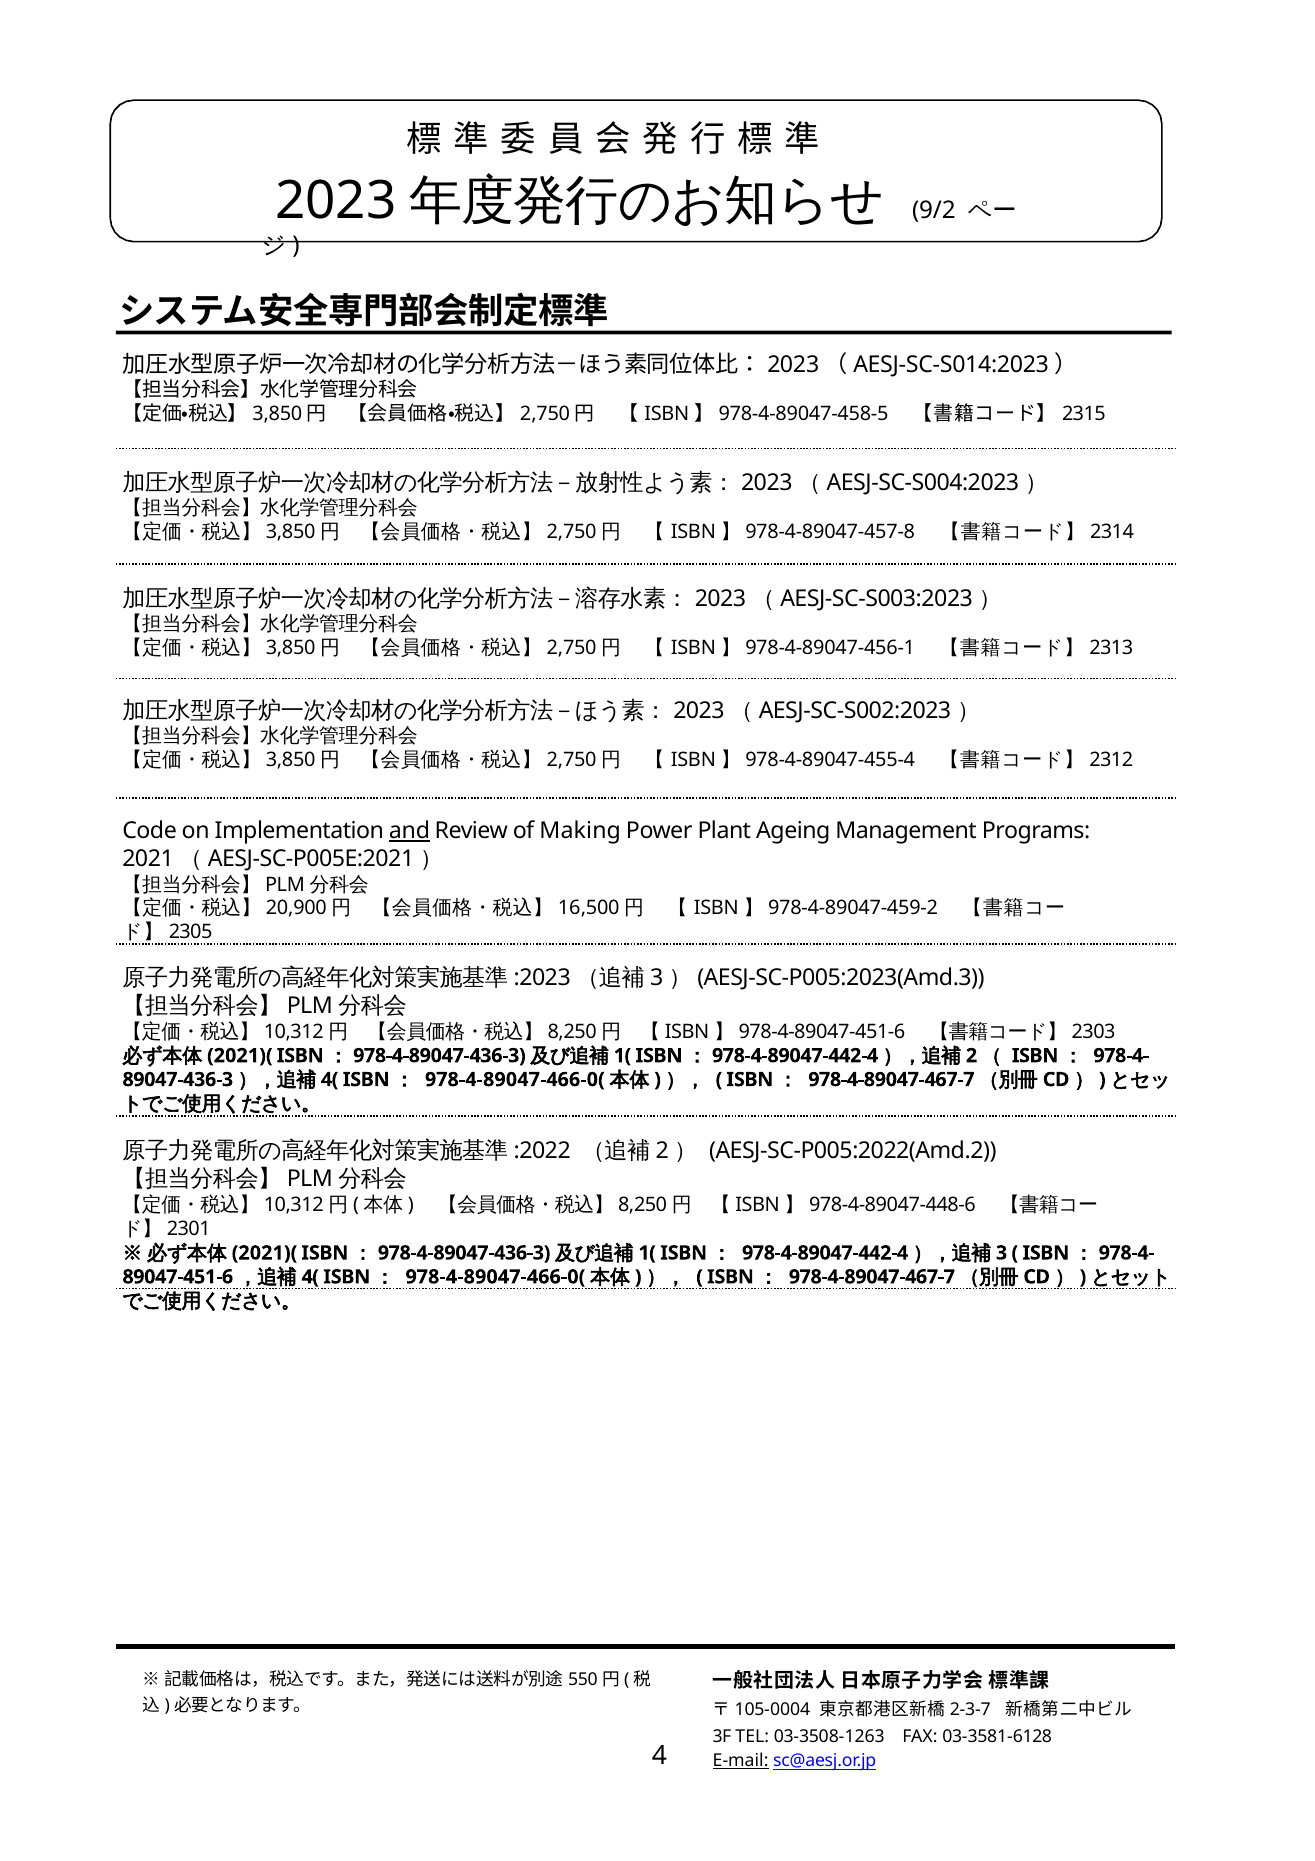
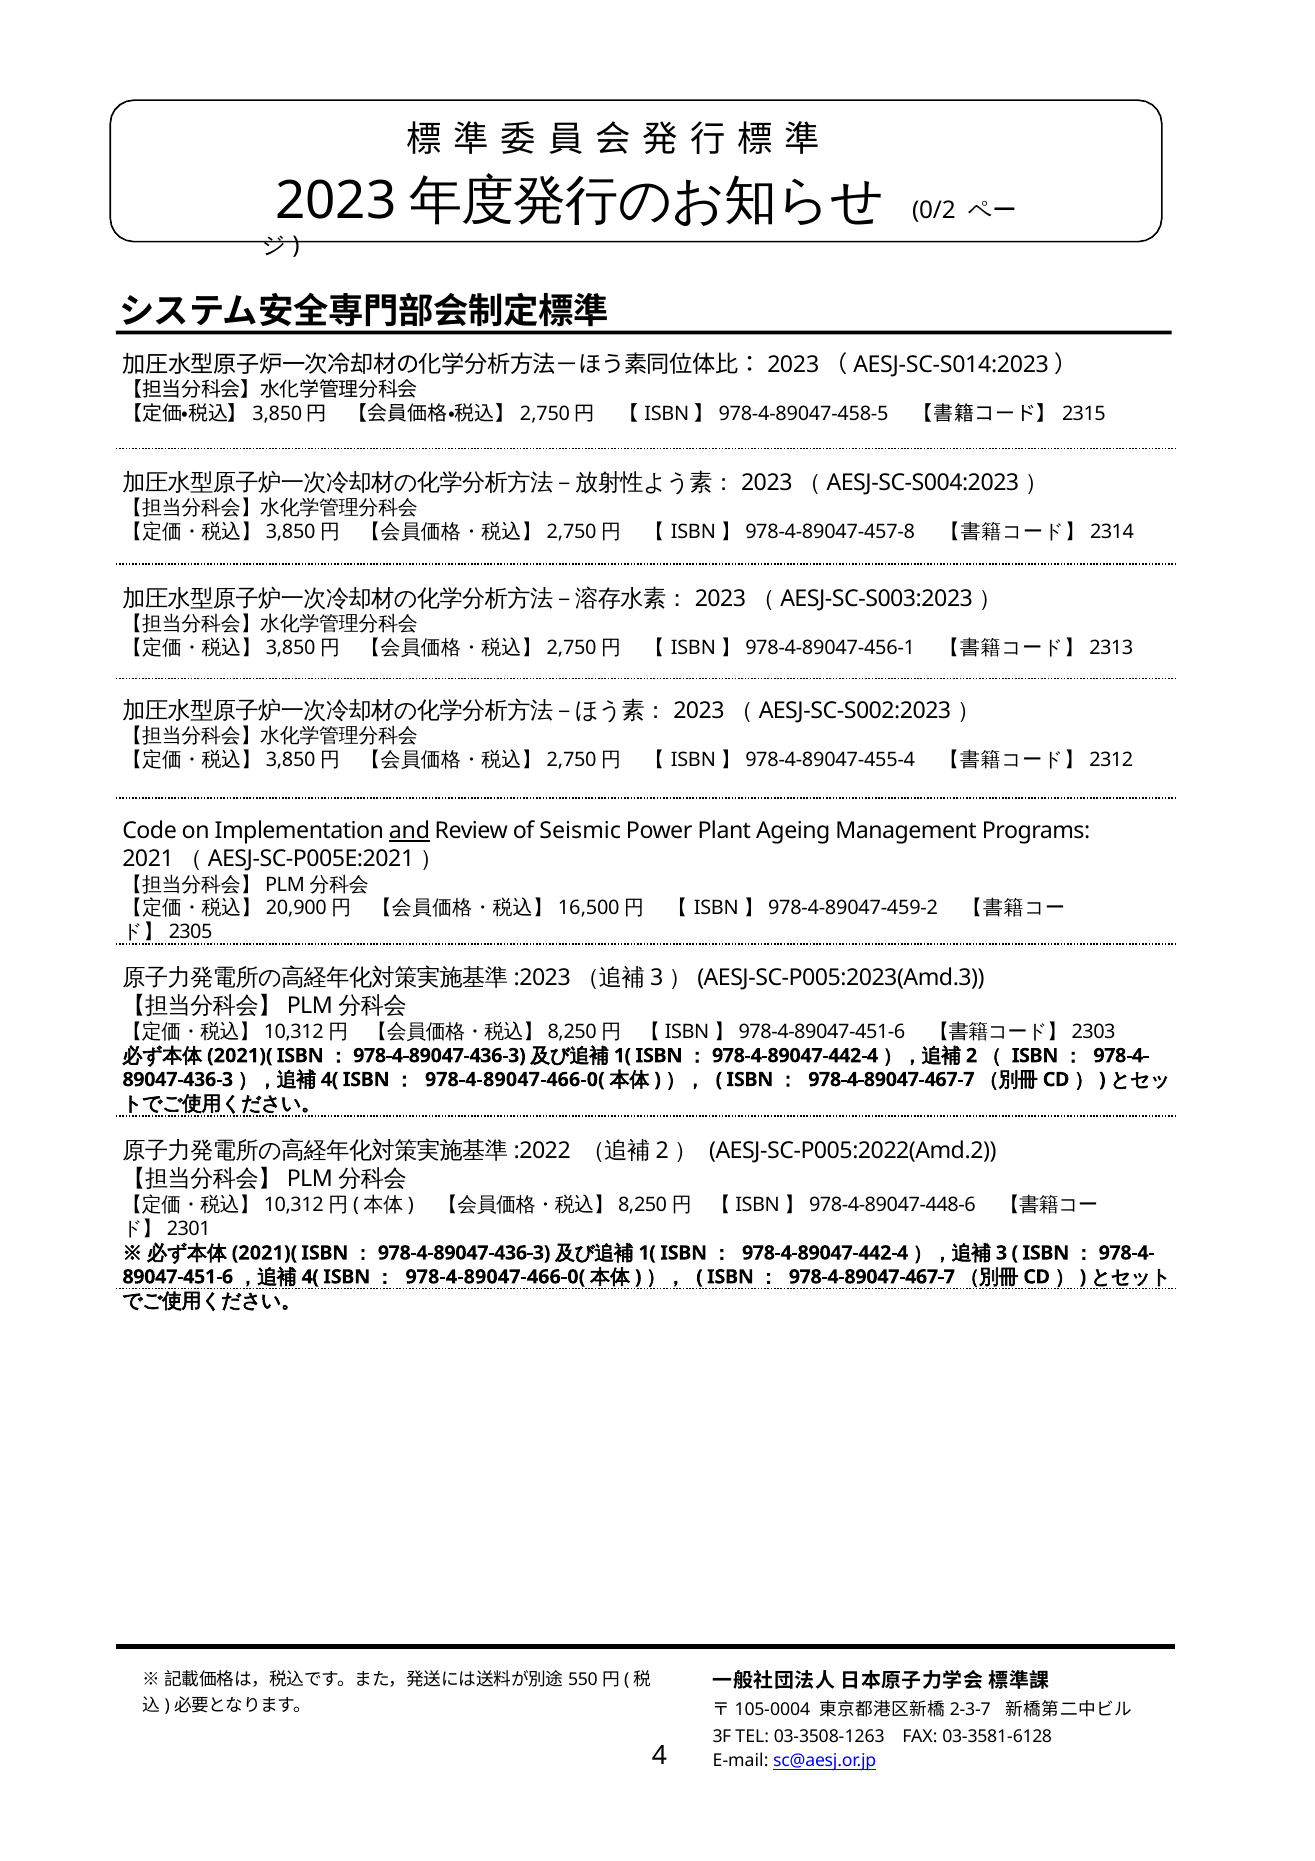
9/2: 9/2 -> 0/2 (934, 210)
Making: Making -> Seismic (580, 831)
E-mail underline: present -> none (741, 1761)
